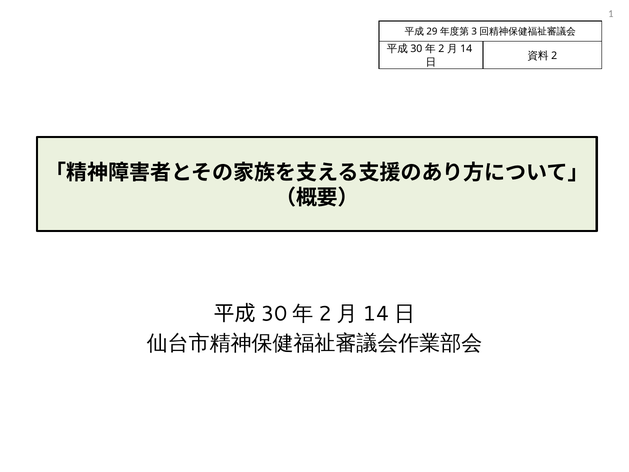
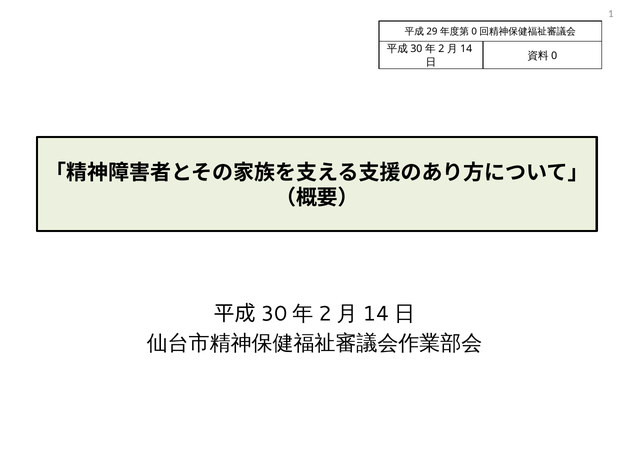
3: 3 -> 0 (474, 32)
2: 2 -> 0 (554, 56)
